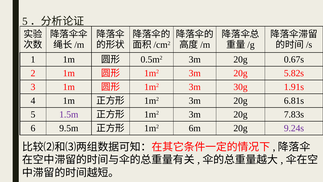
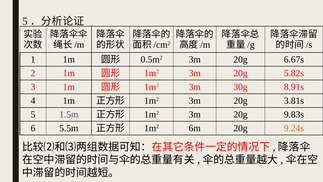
0.67s: 0.67s -> 6.67s (294, 59)
1.91s: 1.91s -> 8.91s (294, 87)
6.81s: 6.81s -> 3.81s (294, 101)
7.83s: 7.83s -> 9.83s (294, 114)
9.5m: 9.5m -> 5.5m (69, 128)
9.24s colour: purple -> orange (294, 128)
